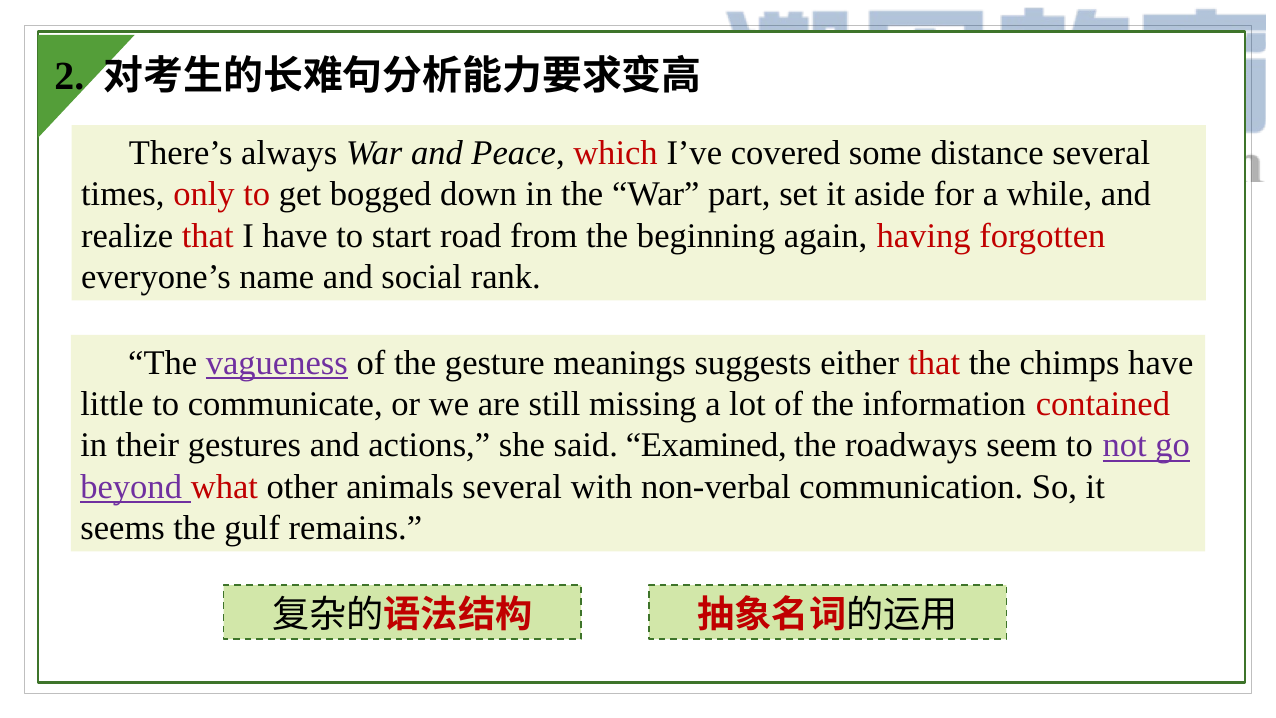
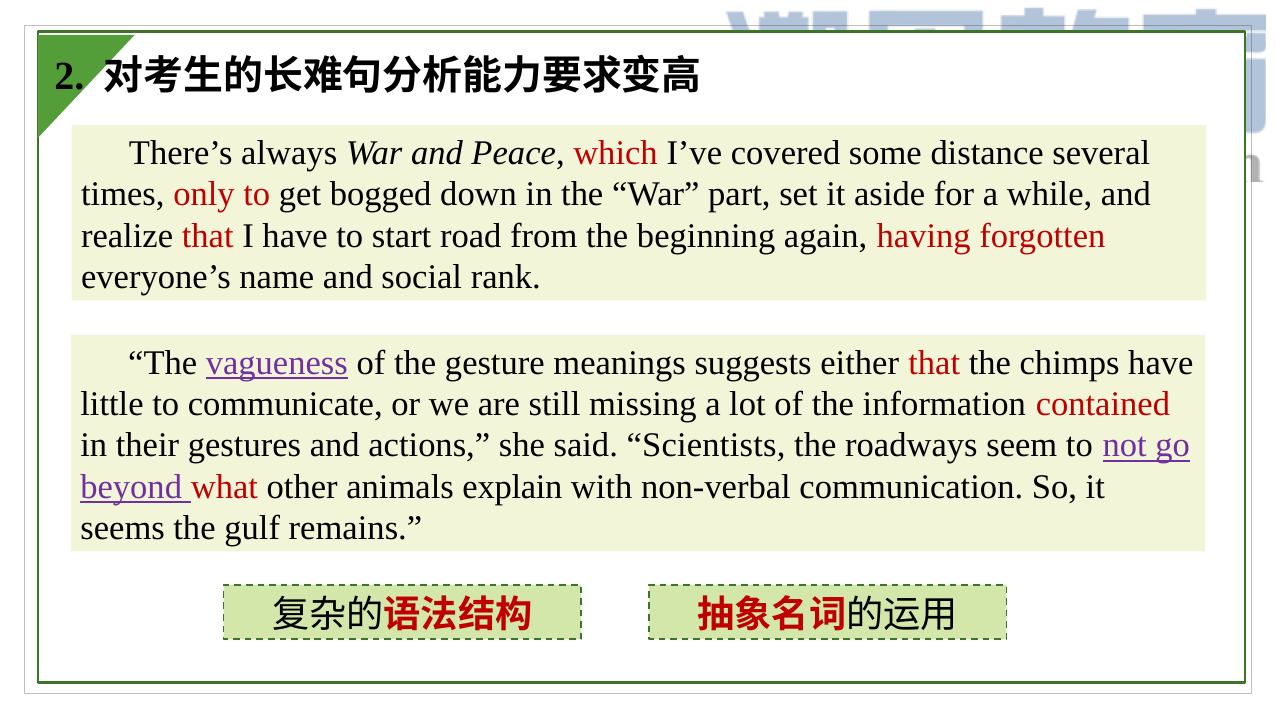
Examined: Examined -> Scientists (706, 445)
animals several: several -> explain (512, 487)
